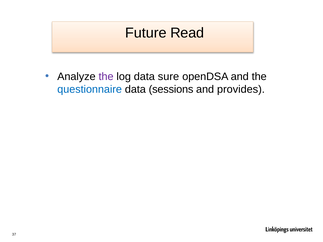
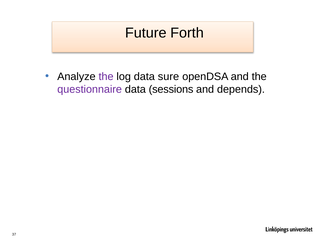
Read: Read -> Forth (187, 33)
questionnaire colour: blue -> purple (90, 89)
provides: provides -> depends (241, 89)
